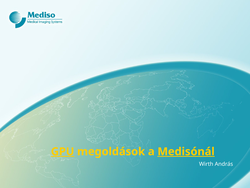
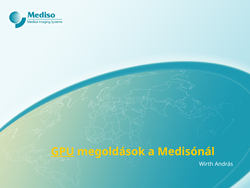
Medisónál underline: present -> none (186, 151)
